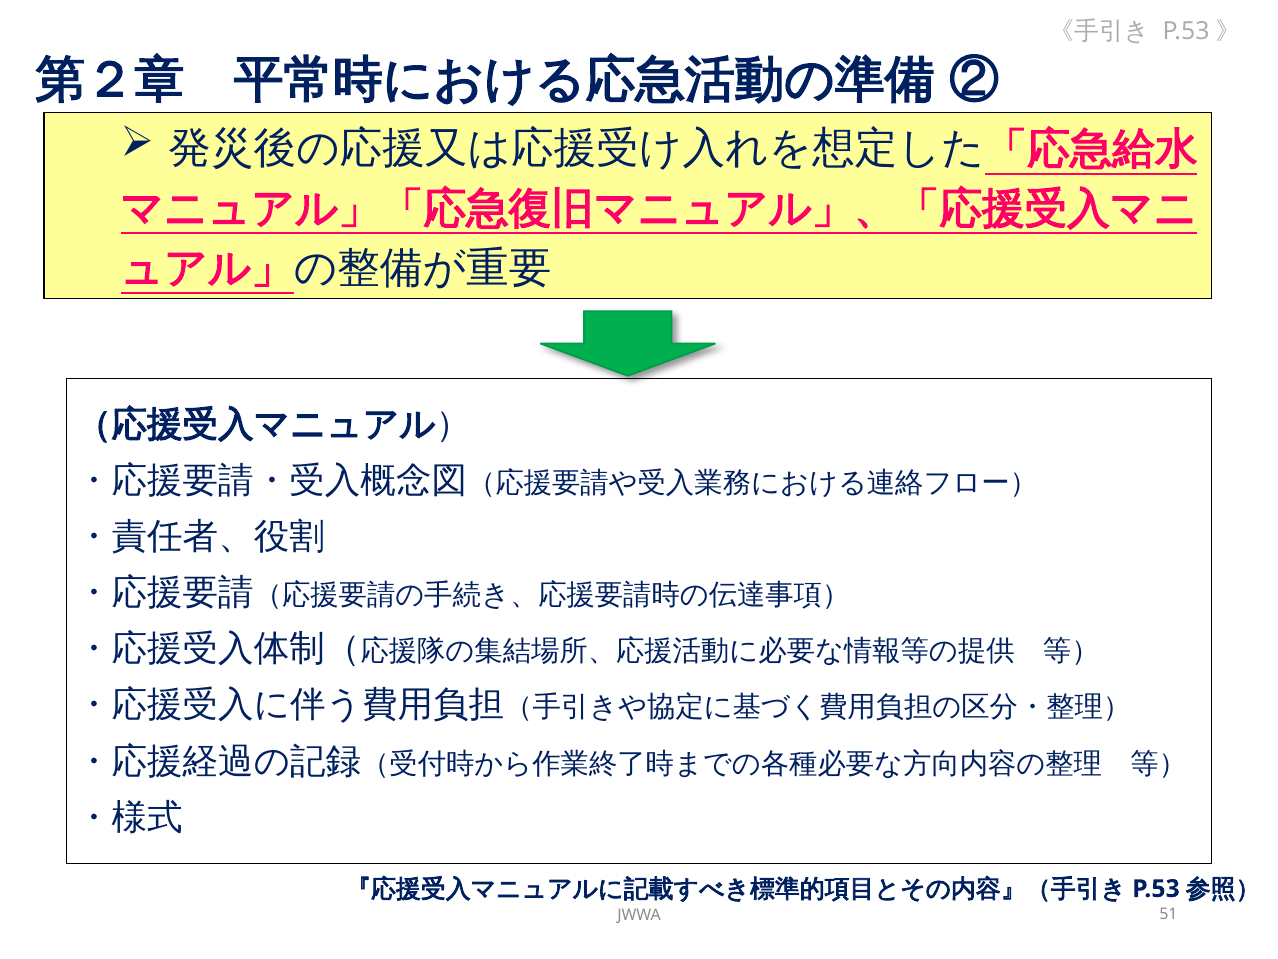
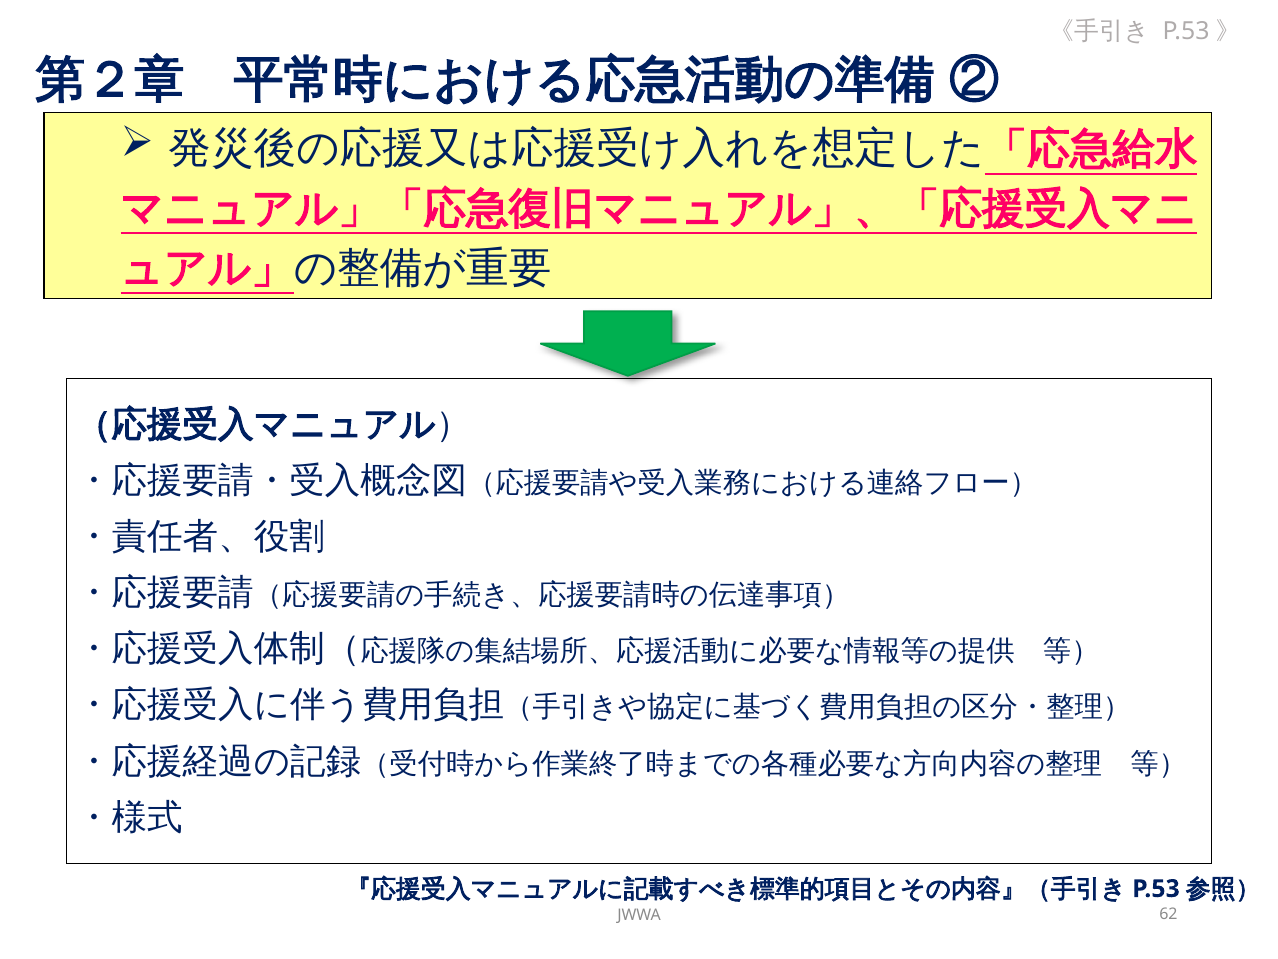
51: 51 -> 62 (1168, 914)
